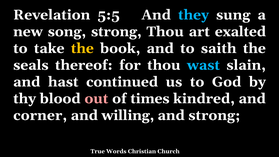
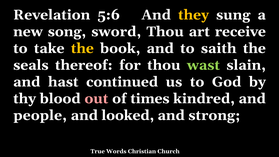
5:5: 5:5 -> 5:6 (109, 15)
they colour: light blue -> yellow (193, 15)
song strong: strong -> sword (116, 32)
exalted: exalted -> receive (240, 32)
wast colour: light blue -> light green (203, 65)
corner: corner -> people (40, 115)
willing: willing -> looked (128, 115)
